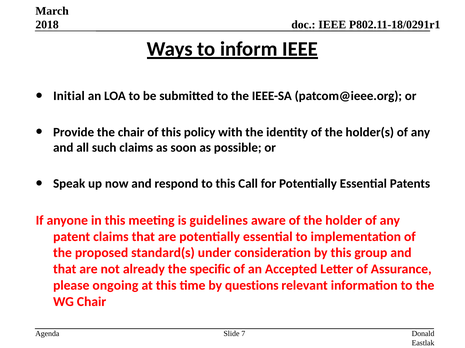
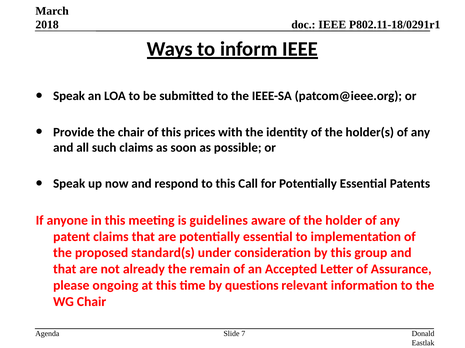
Initial: Initial -> Speak (69, 96)
policy: policy -> prices (200, 132)
specific: specific -> remain (210, 270)
